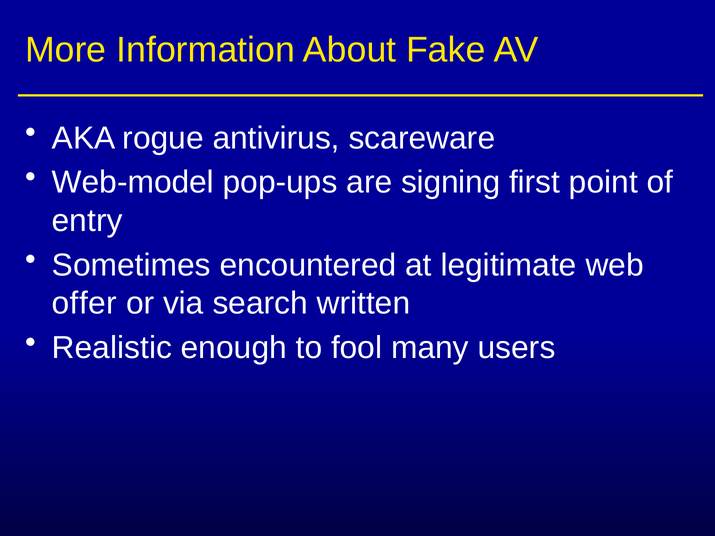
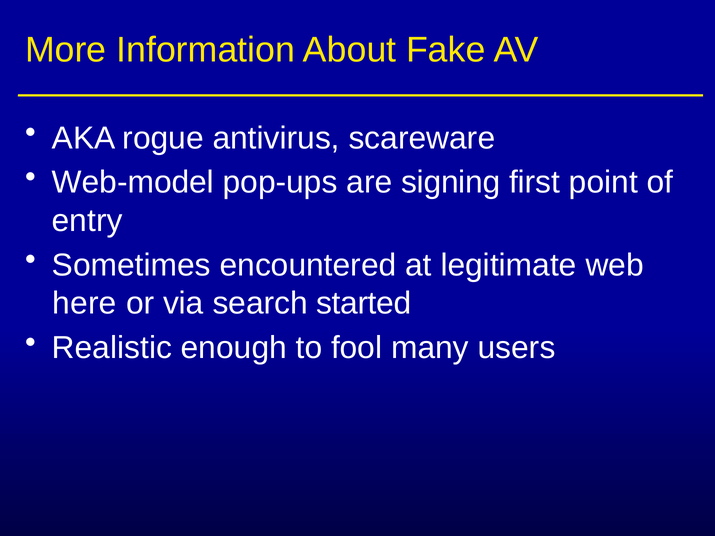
offer: offer -> here (84, 303)
written: written -> started (364, 303)
